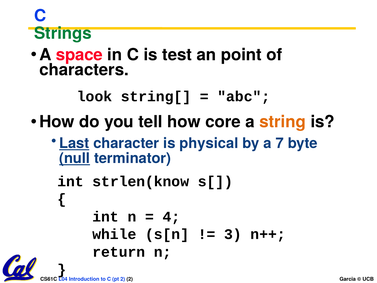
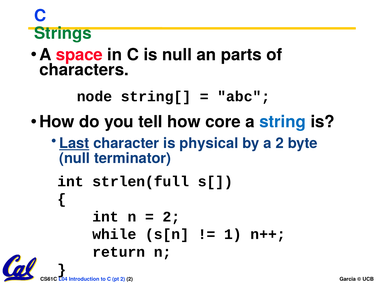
is test: test -> null (177, 55)
point: point -> parts (241, 55)
look: look -> node (95, 96)
string colour: orange -> blue (283, 122)
a 7: 7 -> 2 (280, 143)
null underline: present -> none (75, 158)
strlen(know: strlen(know -> strlen(full (141, 181)
4: 4 -> 2 (171, 217)
3: 3 -> 1 (233, 234)
